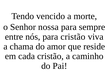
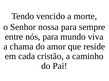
para cristão: cristão -> mundo (73, 37)
